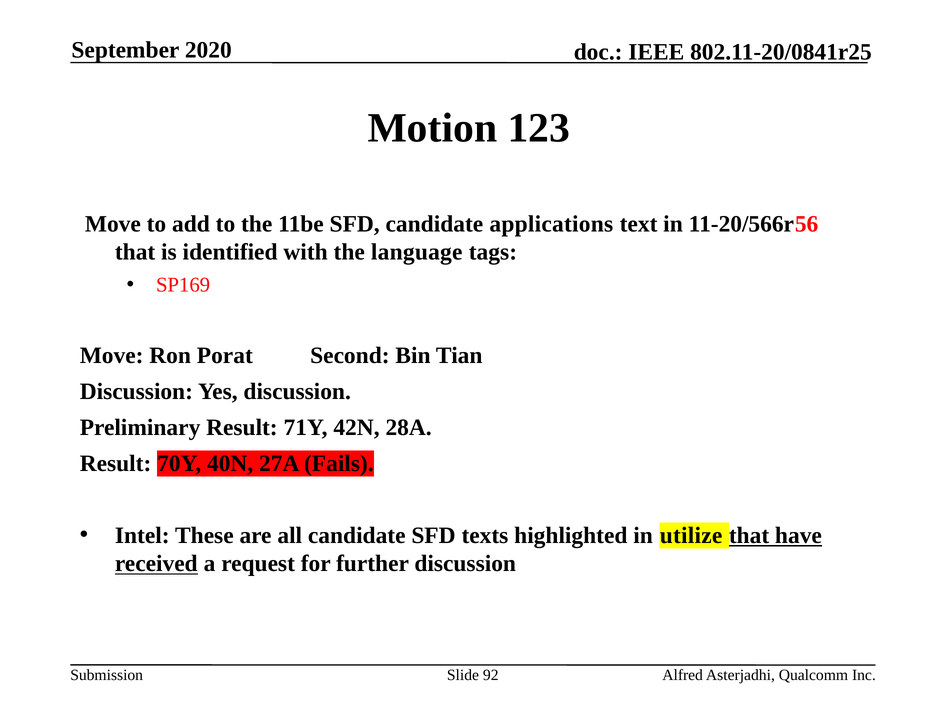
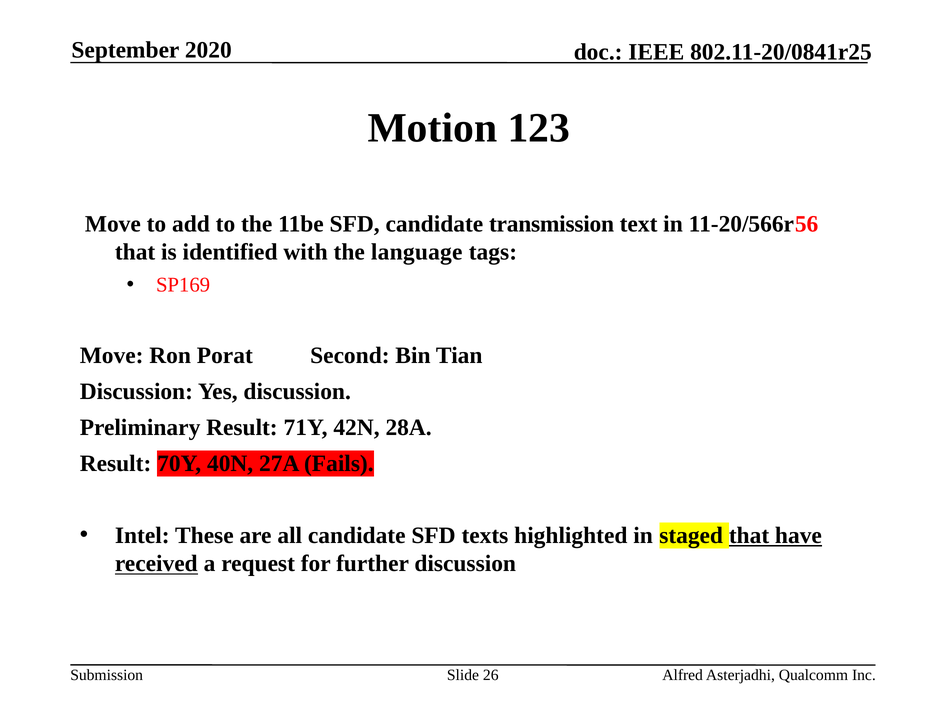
applications: applications -> transmission (552, 224)
utilize: utilize -> staged (691, 535)
92: 92 -> 26 (491, 675)
